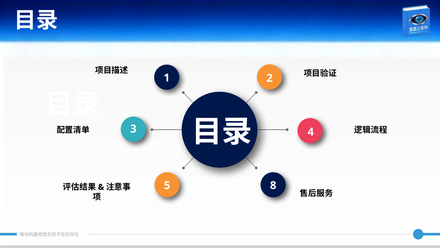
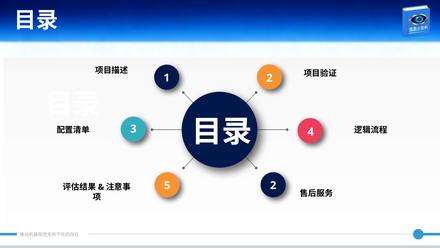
5 8: 8 -> 2 (273, 185)
